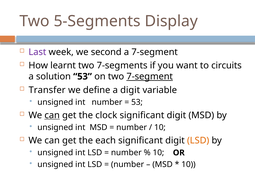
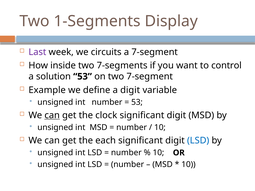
5-Segments: 5-Segments -> 1-Segments (97, 21)
second: second -> circuits (106, 52)
learnt: learnt -> inside (63, 66)
circuits: circuits -> control (226, 66)
7-segment underline: present -> none (150, 77)
Transfer: Transfer -> Example (47, 90)
LSD colour: orange -> blue (198, 141)
